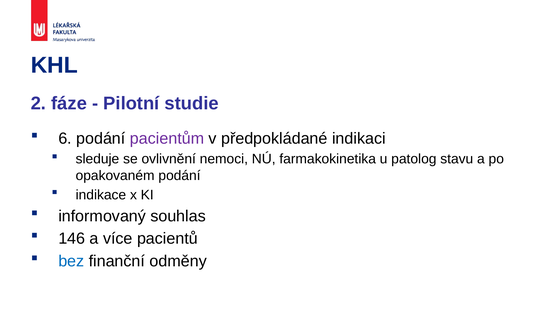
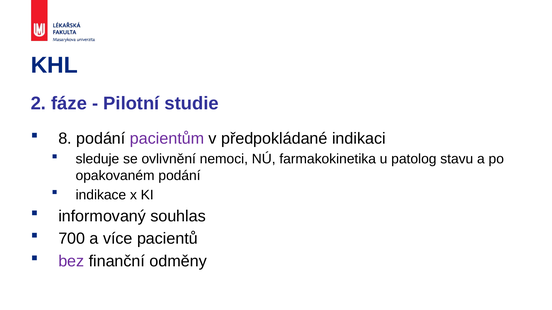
6: 6 -> 8 (65, 139)
146: 146 -> 700 (72, 239)
bez colour: blue -> purple (71, 262)
